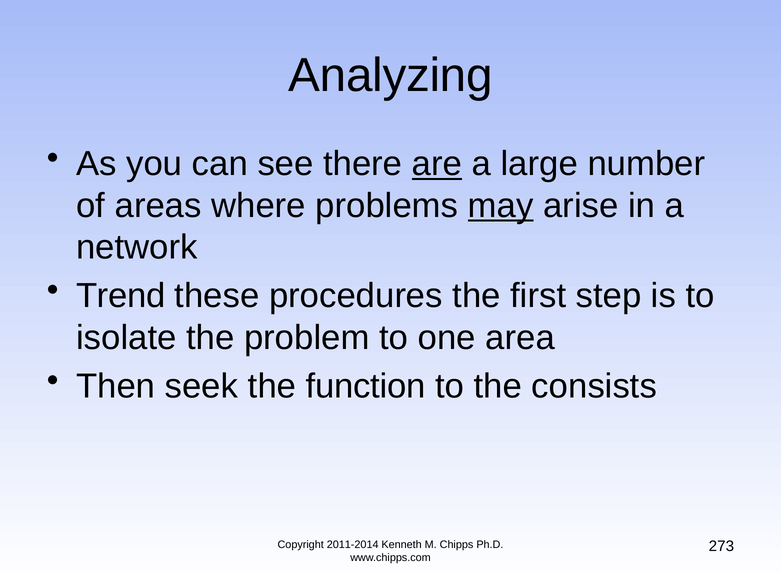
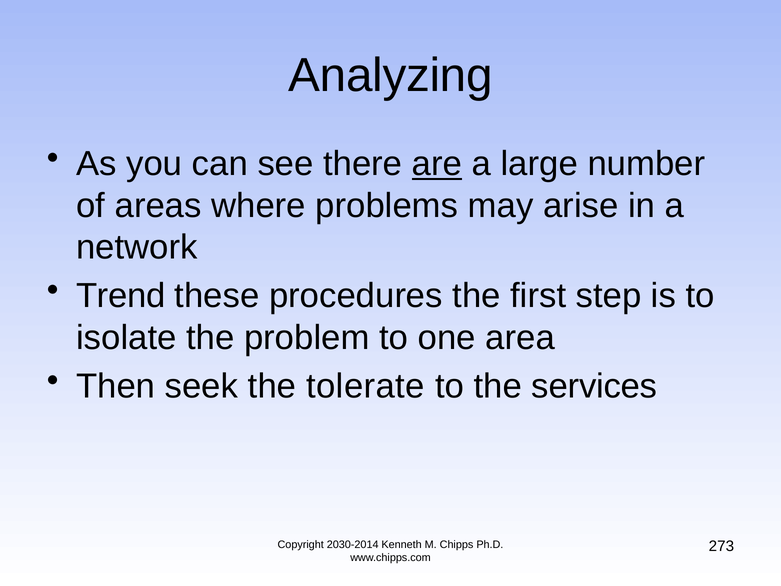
may underline: present -> none (501, 206)
function: function -> tolerate (365, 386)
consists: consists -> services (594, 386)
2011-2014: 2011-2014 -> 2030-2014 (353, 545)
